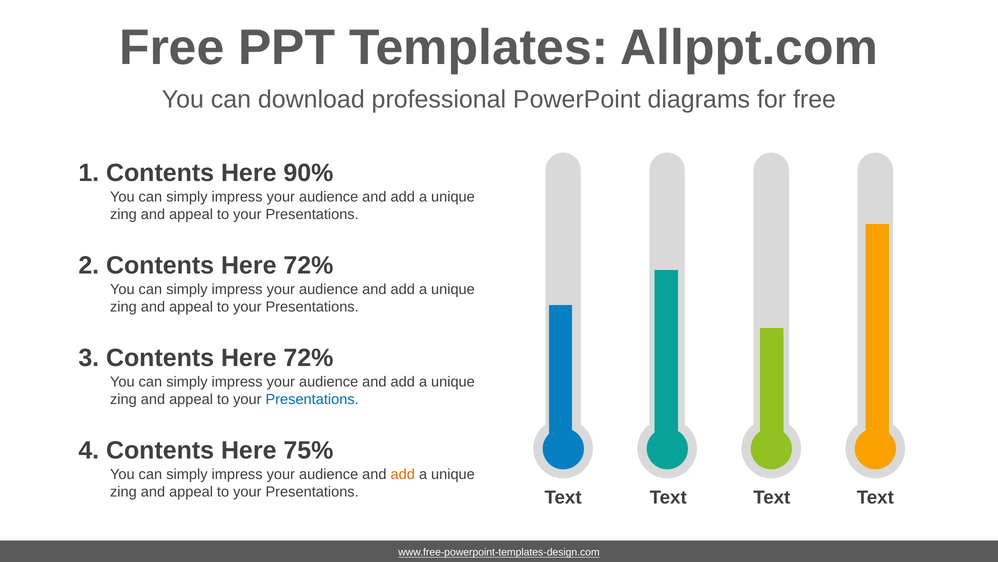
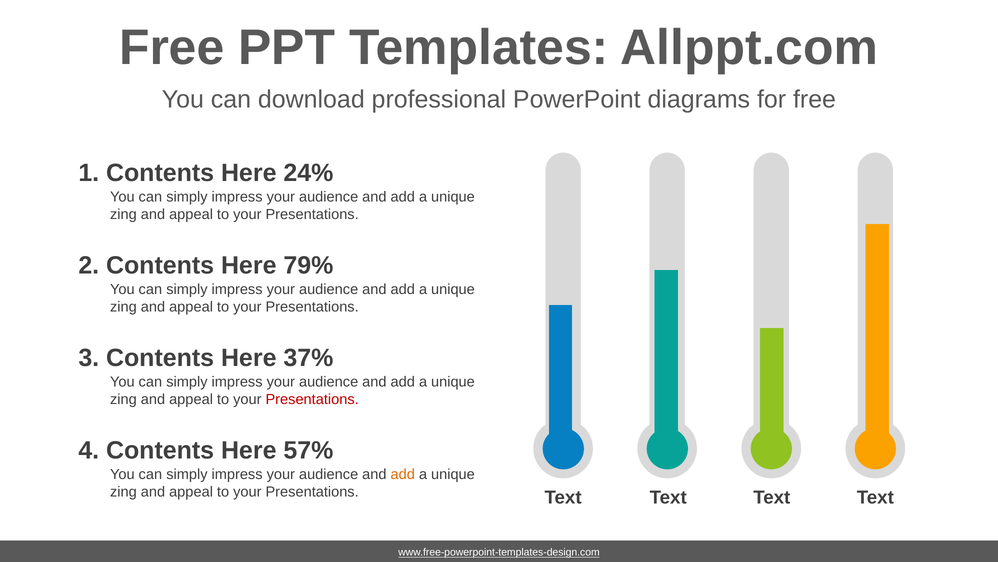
90%: 90% -> 24% (308, 173)
2 Contents Here 72%: 72% -> 79% (308, 265)
3 Contents Here 72%: 72% -> 37% (308, 357)
Presentations colour: blue -> red (312, 399)
75%: 75% -> 57% (308, 450)
